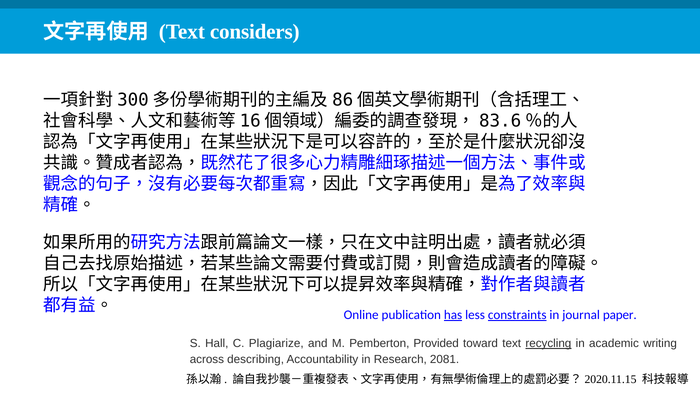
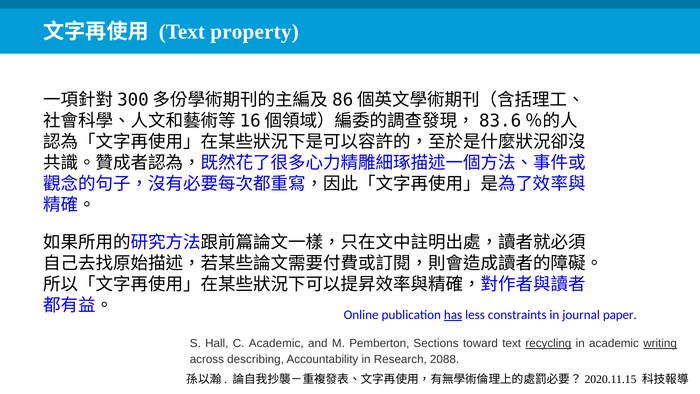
considers: considers -> property (255, 32)
constraints underline: present -> none (517, 315)
C Plagiarize: Plagiarize -> Academic (276, 343)
Provided: Provided -> Sections (436, 343)
writing underline: none -> present (660, 343)
2081: 2081 -> 2088 (445, 359)
